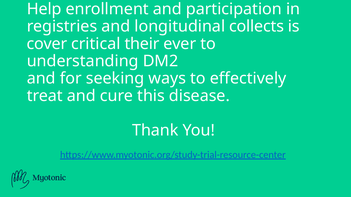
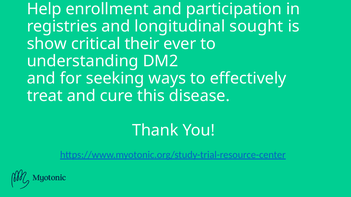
collects: collects -> sought (256, 26)
cover: cover -> show (47, 44)
